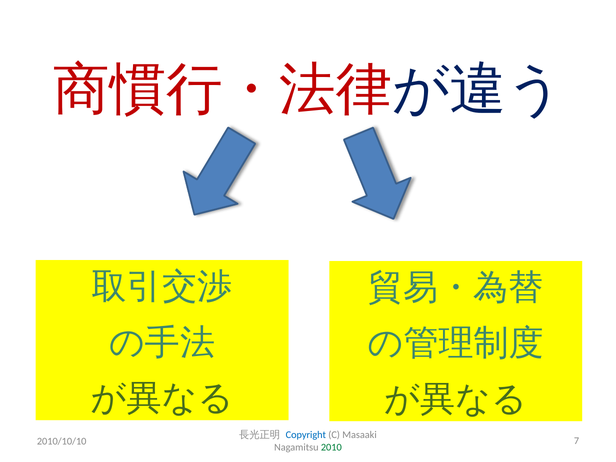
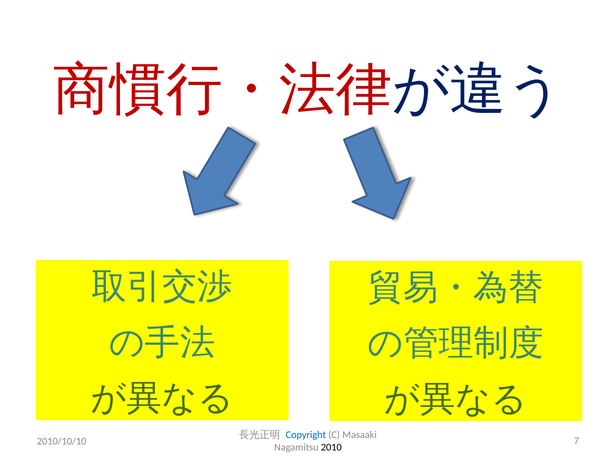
2010 colour: green -> black (331, 447)
